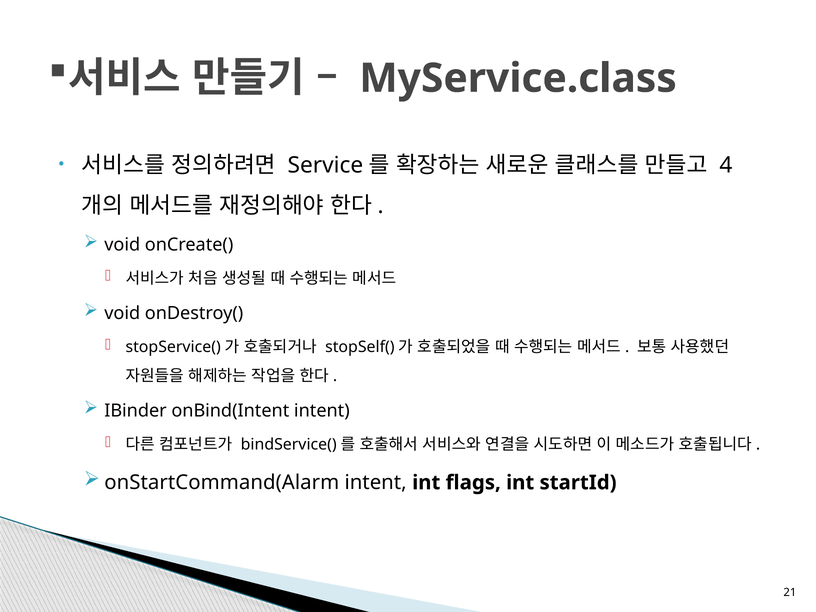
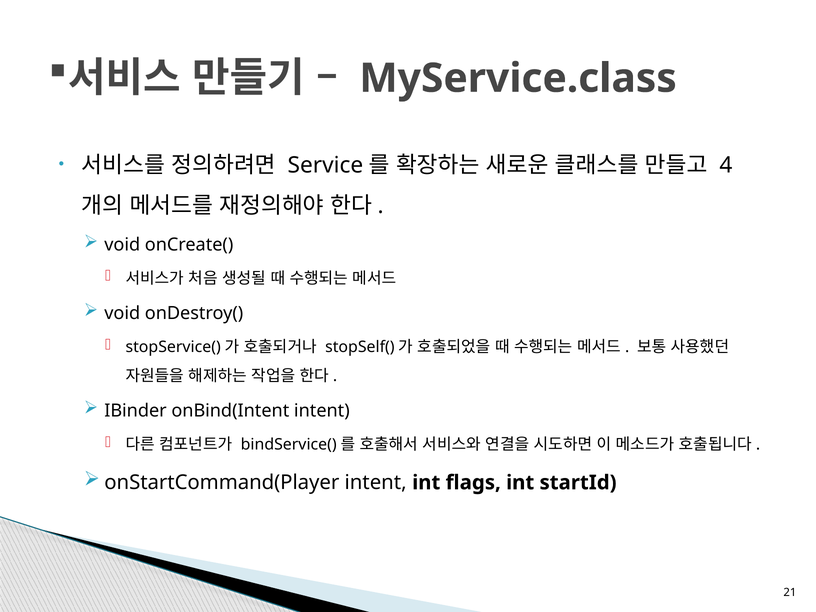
onStartCommand(Alarm: onStartCommand(Alarm -> onStartCommand(Player (222, 483)
